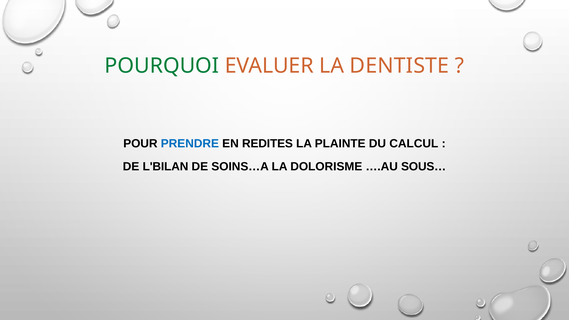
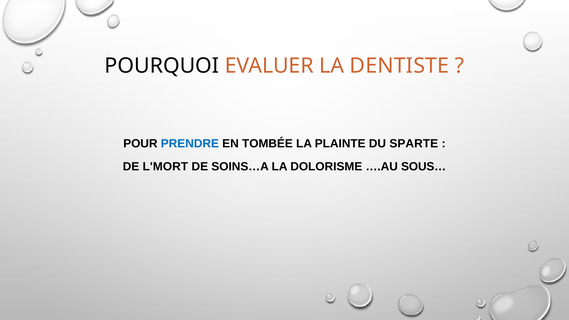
POURQUOI colour: green -> black (162, 66)
REDITES: REDITES -> TOMBÉE (267, 144)
CALCUL: CALCUL -> SPARTE (414, 144)
L'BILAN: L'BILAN -> L'MORT (165, 167)
